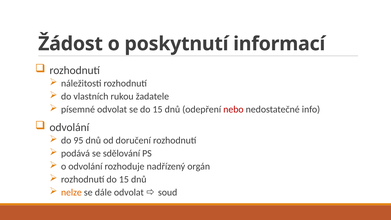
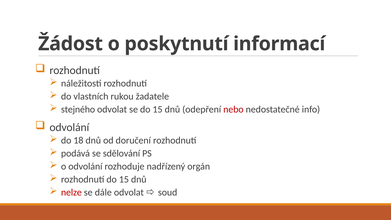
písemné: písemné -> stejného (78, 109)
95: 95 -> 18 (78, 140)
nelze colour: orange -> red (71, 192)
